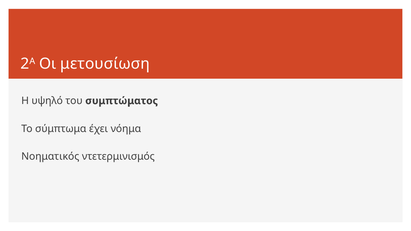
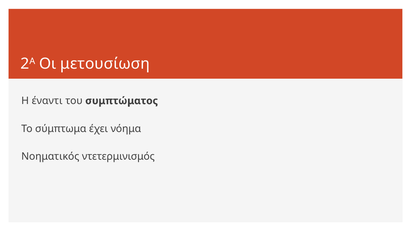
υψηλό: υψηλό -> έναντι (47, 101)
